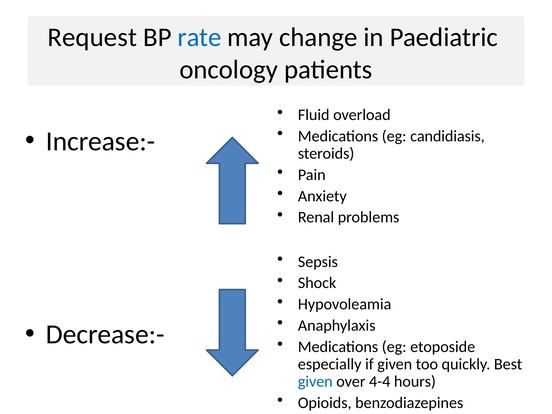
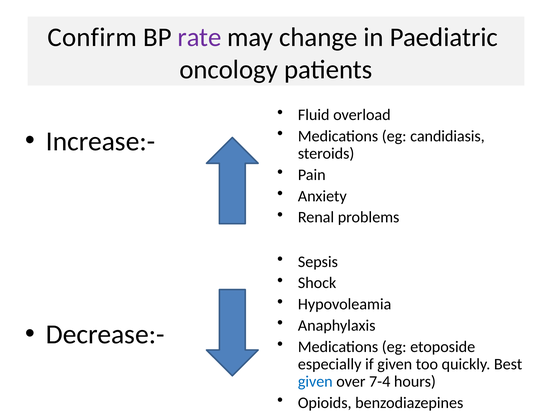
Request: Request -> Confirm (92, 37)
rate colour: blue -> purple (199, 37)
4-4: 4-4 -> 7-4 (380, 382)
